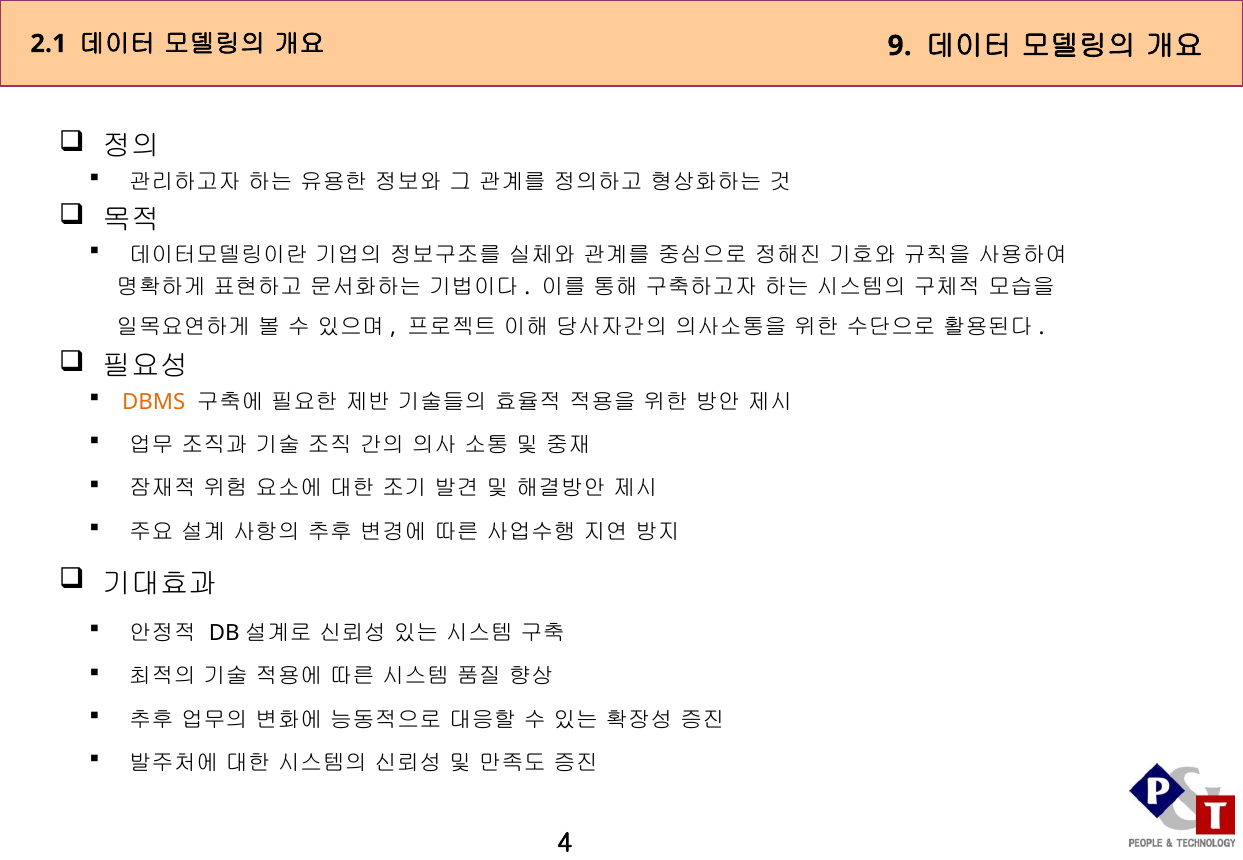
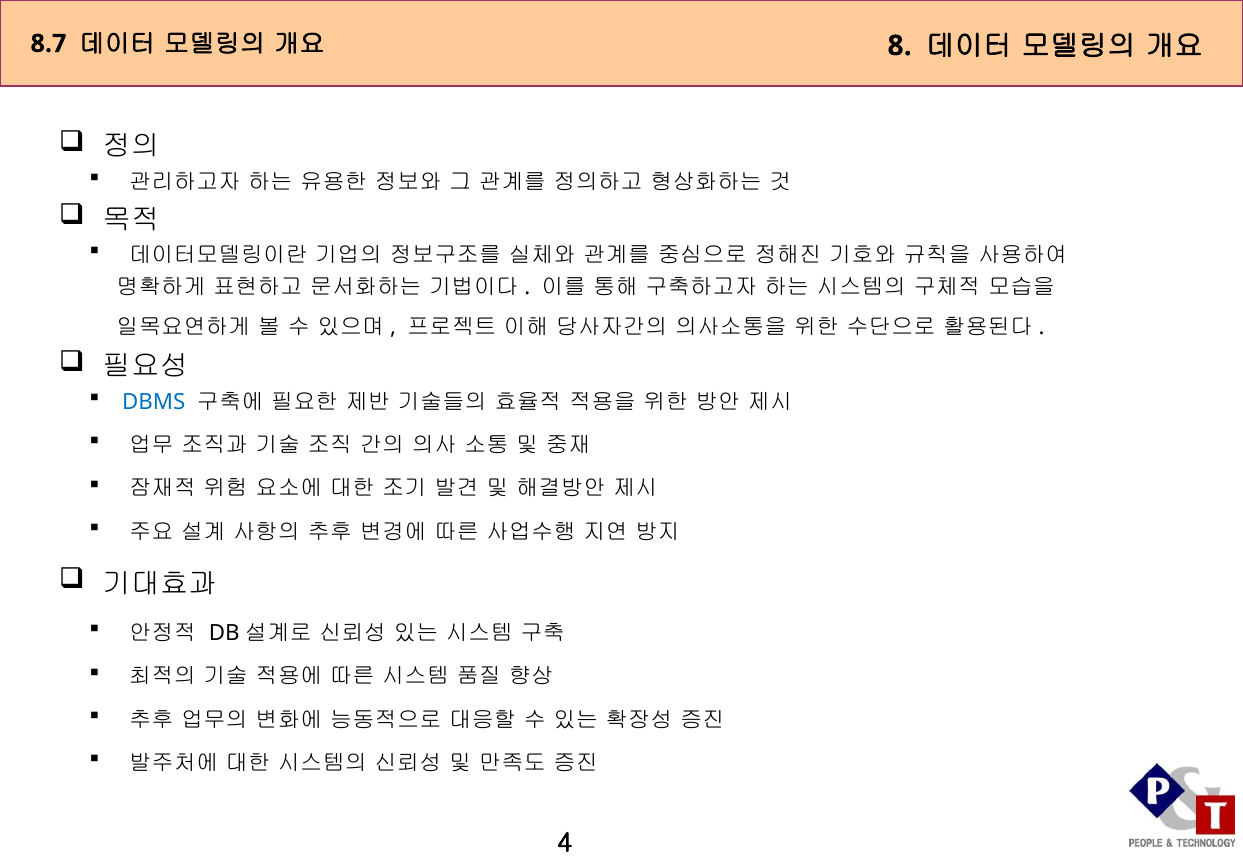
2.1: 2.1 -> 8.7 (48, 44)
9: 9 -> 8 (900, 46)
DBMS colour: orange -> blue (154, 402)
